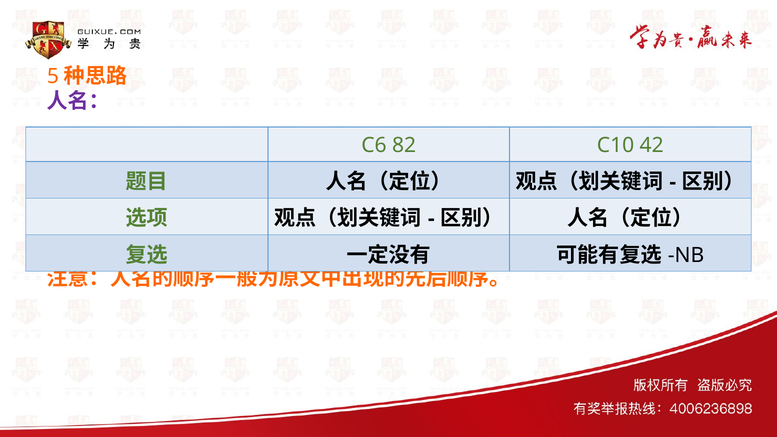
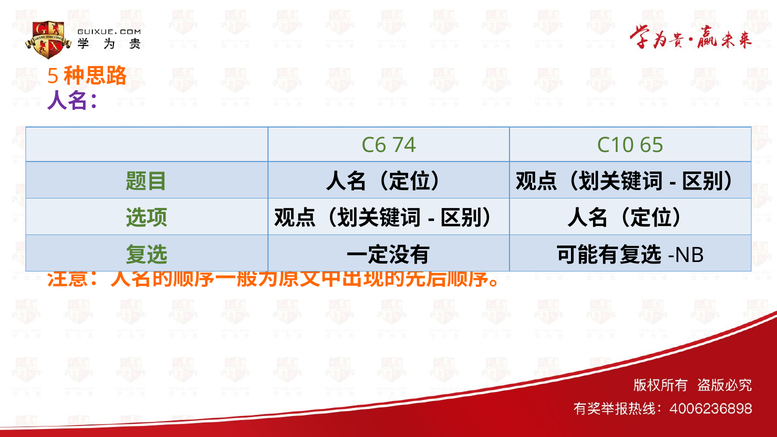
82: 82 -> 74 (404, 145)
42: 42 -> 65 (652, 145)
